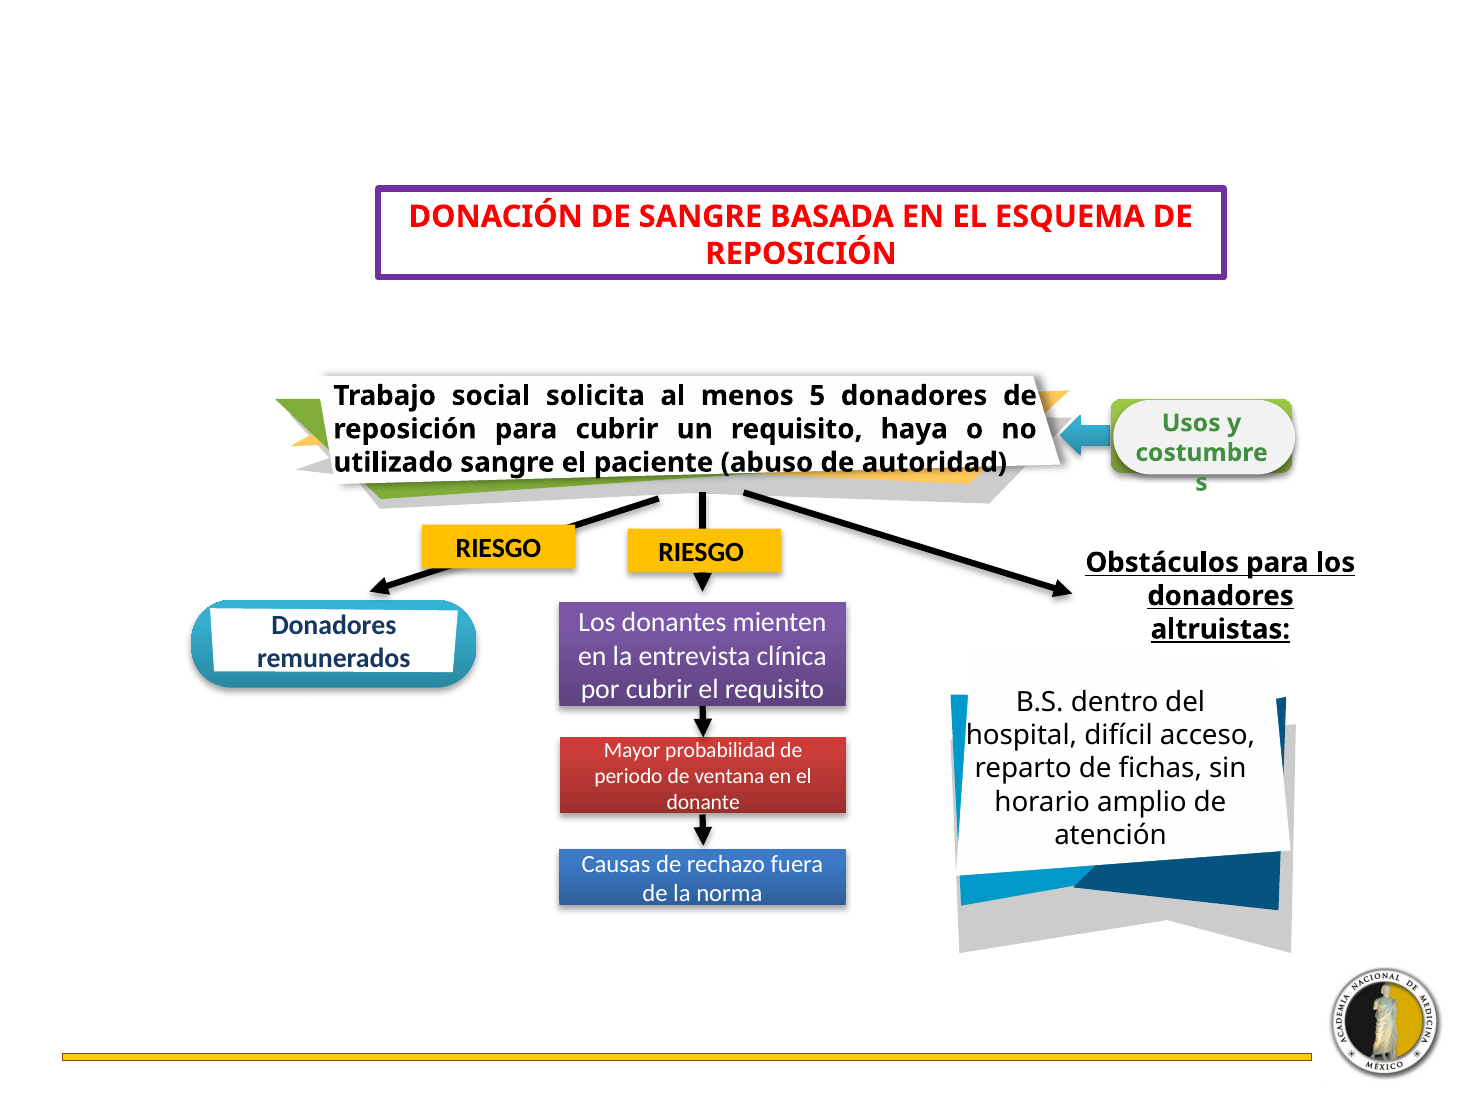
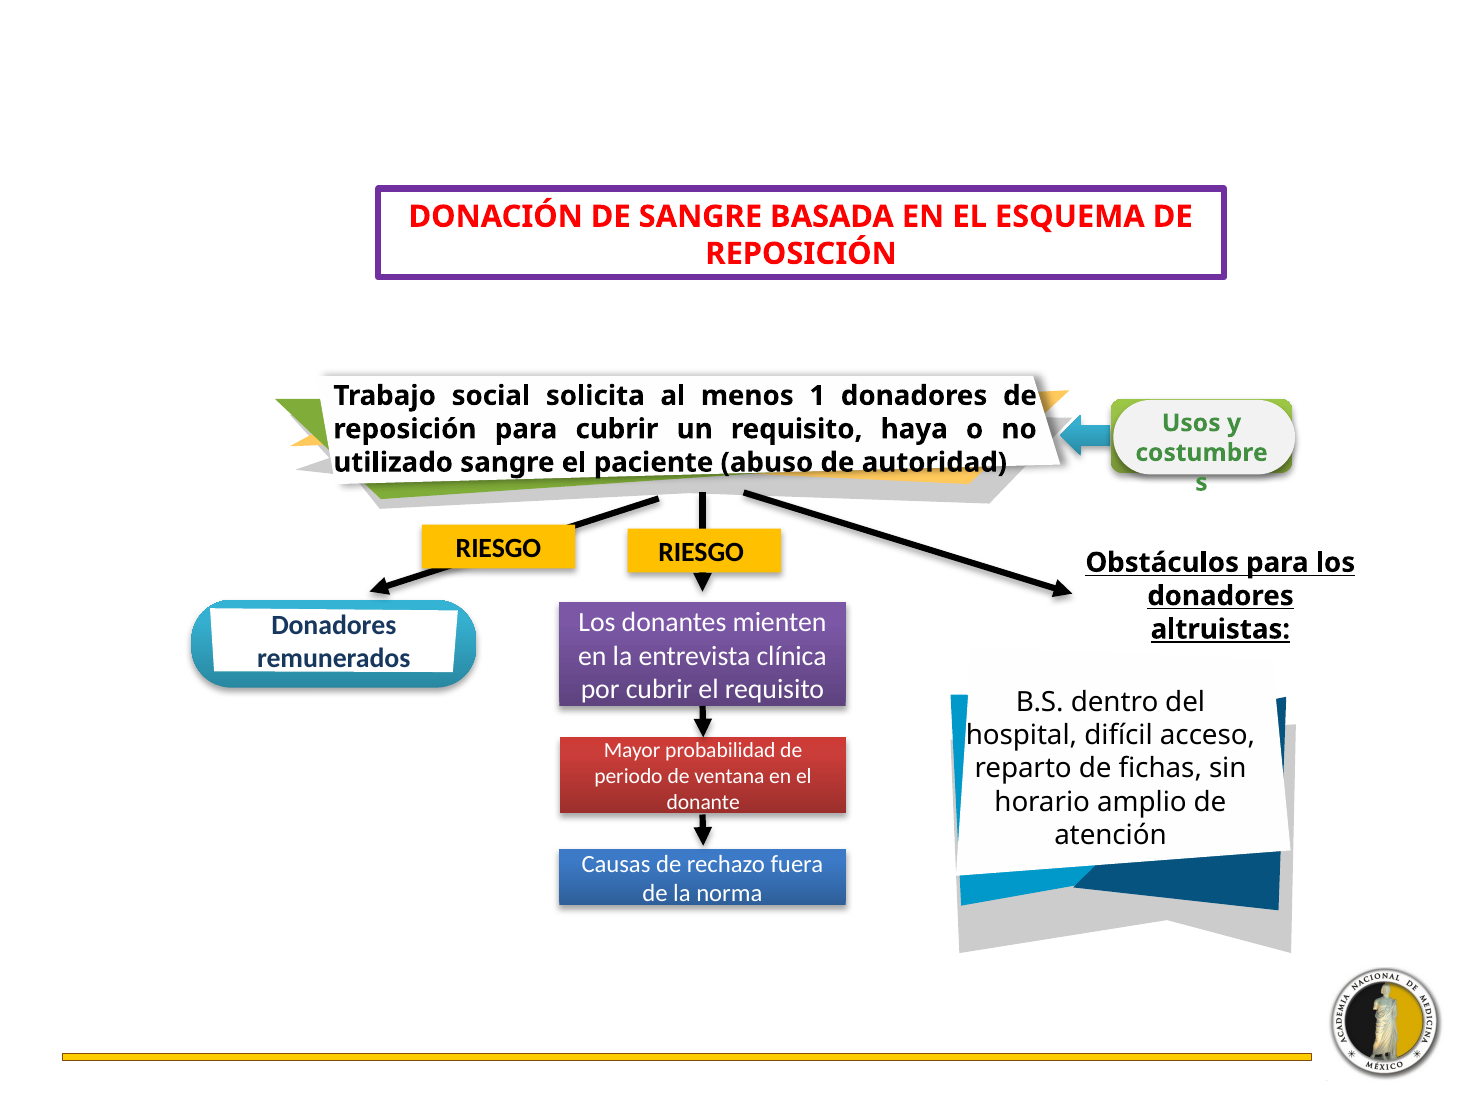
5: 5 -> 1 (817, 396)
